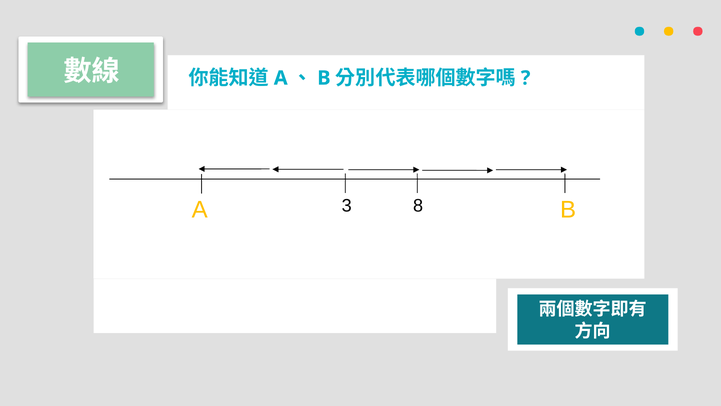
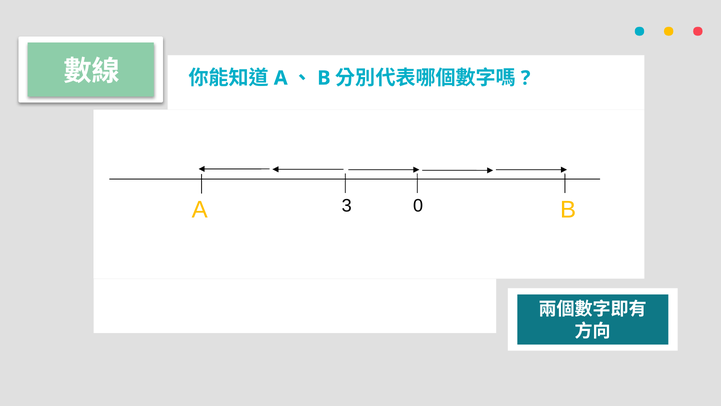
8: 8 -> 0 (418, 205)
